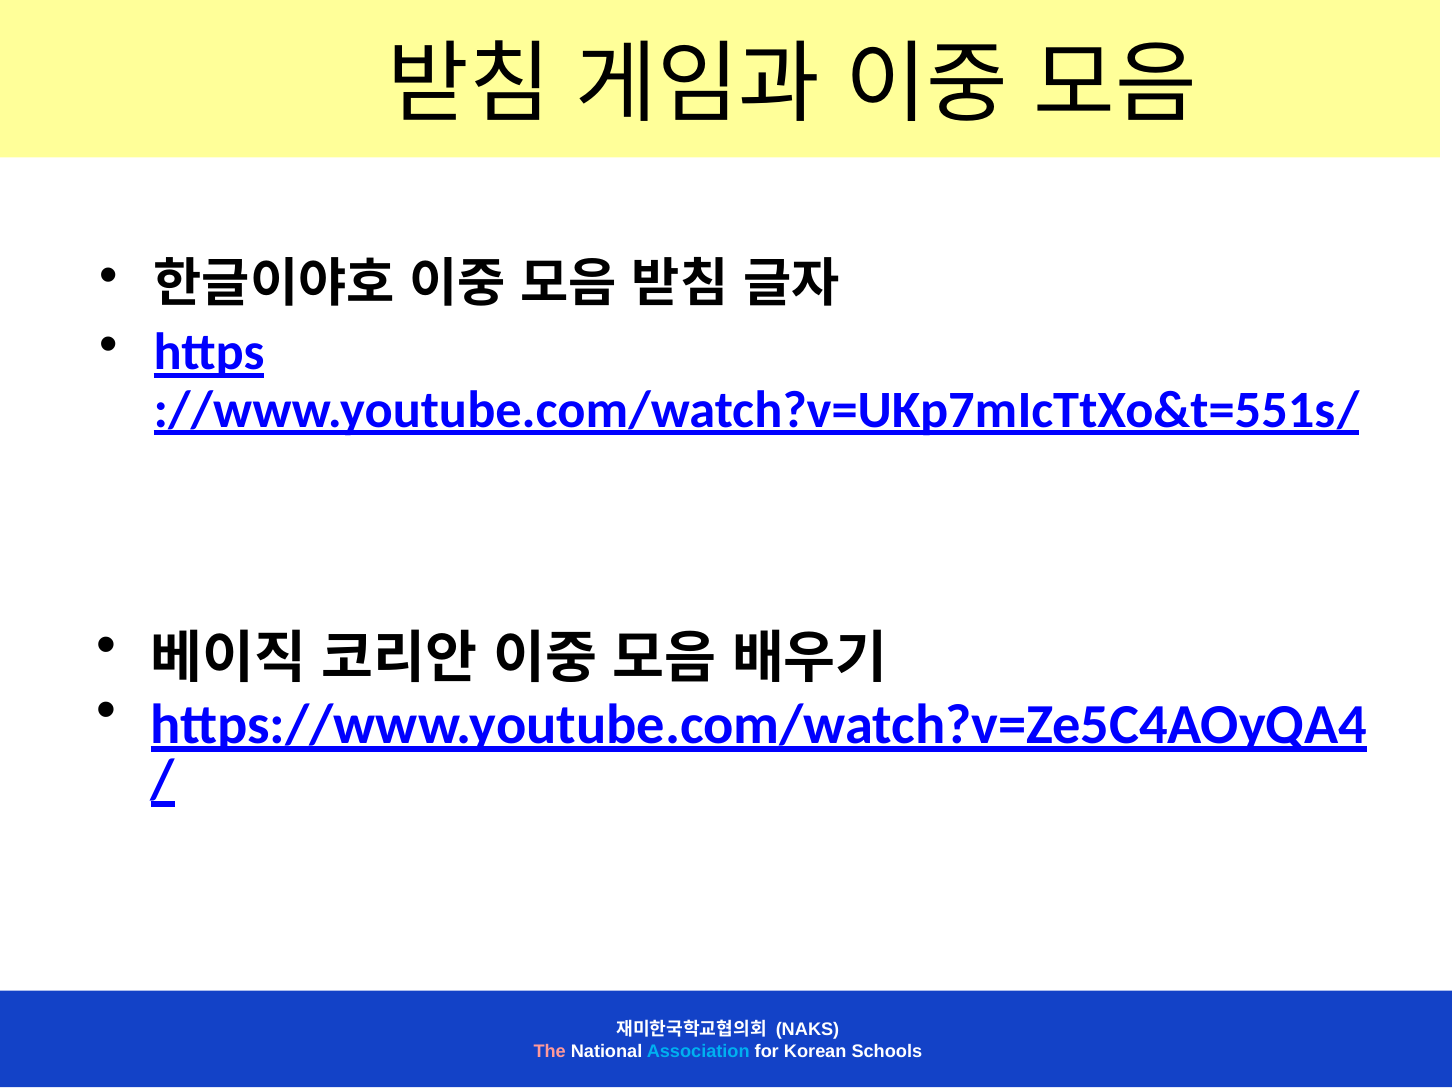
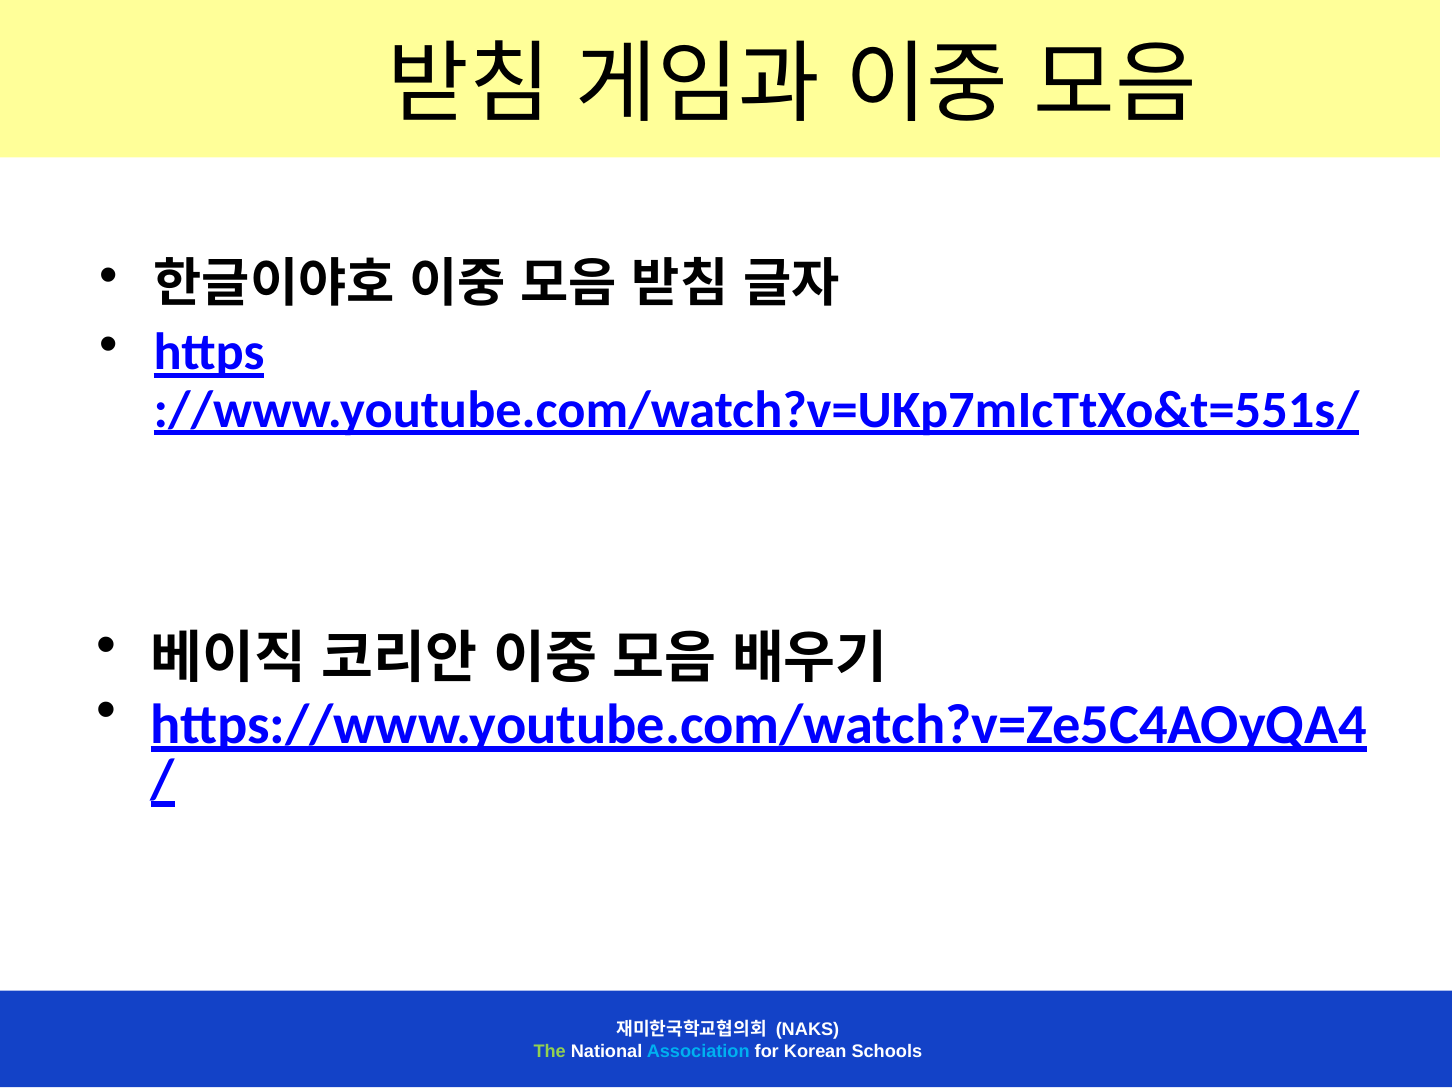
The colour: pink -> light green (550, 1051)
